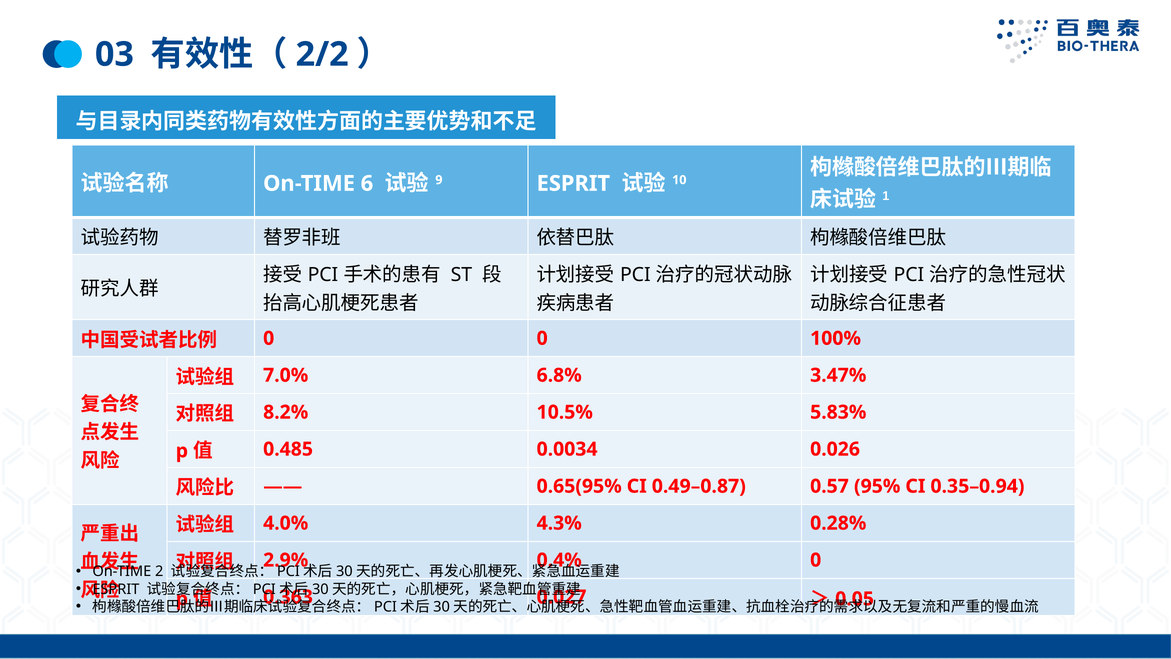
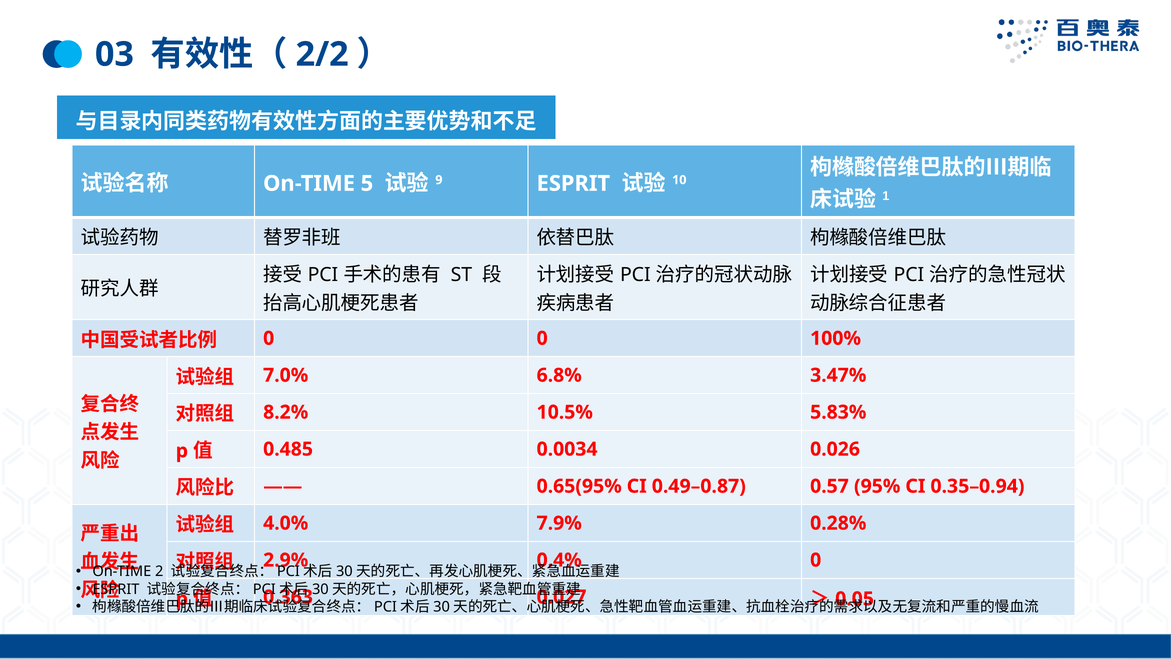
6: 6 -> 5 (367, 183)
4.3%: 4.3% -> 7.9% (559, 523)
